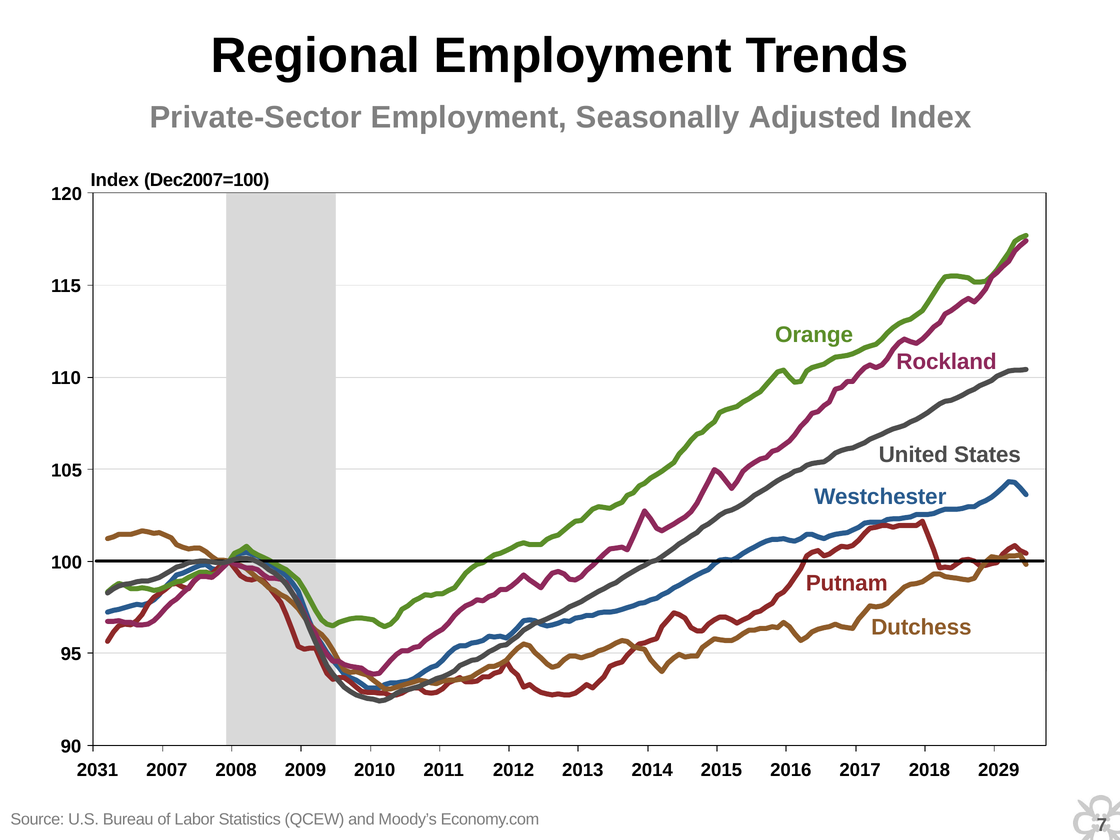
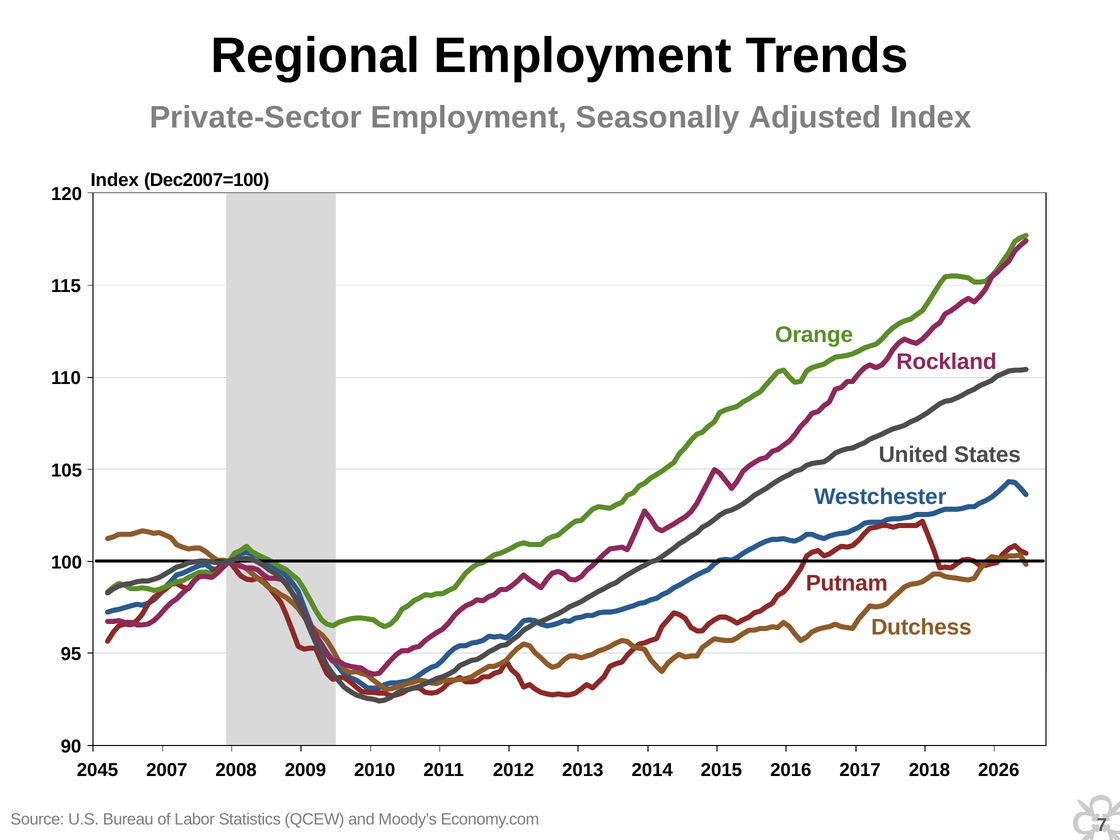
2031: 2031 -> 2045 (97, 770)
2029: 2029 -> 2026 (999, 770)
